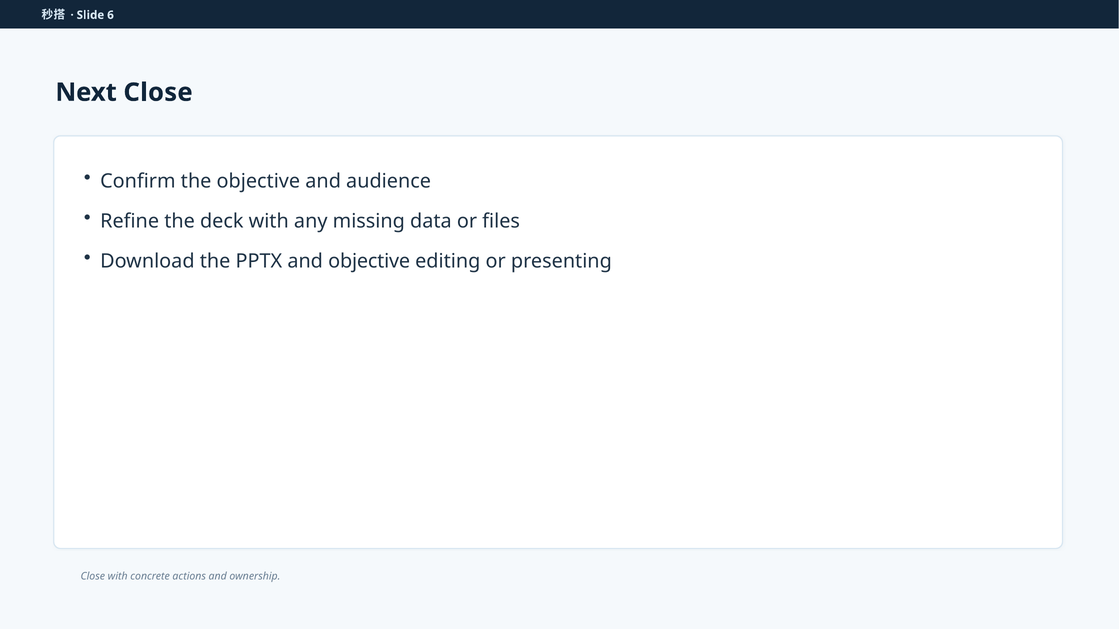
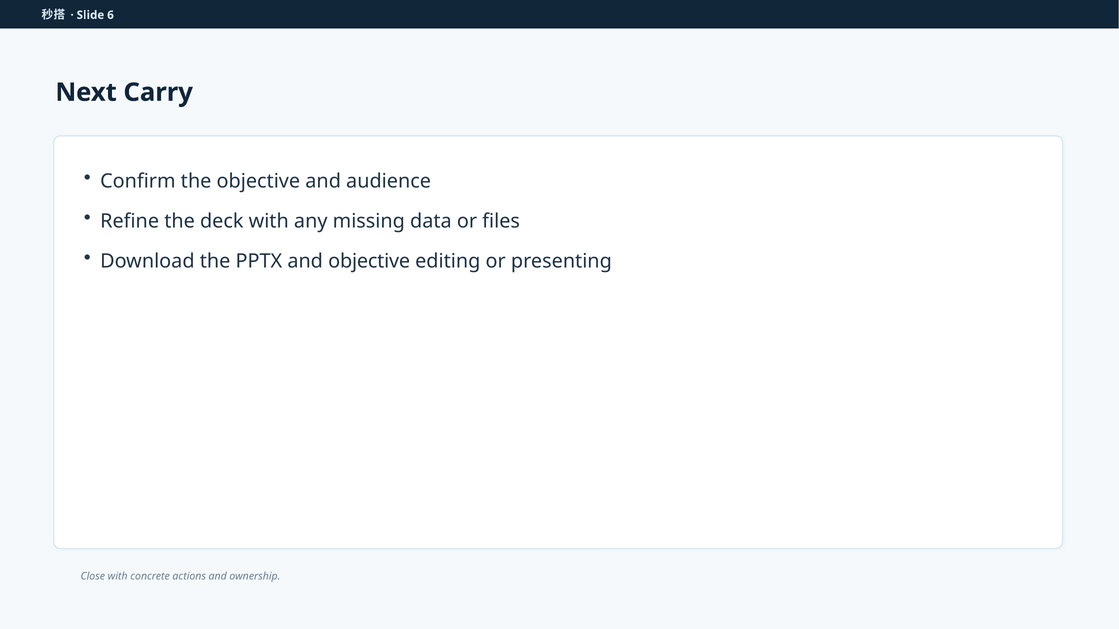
Next Close: Close -> Carry (158, 92)
